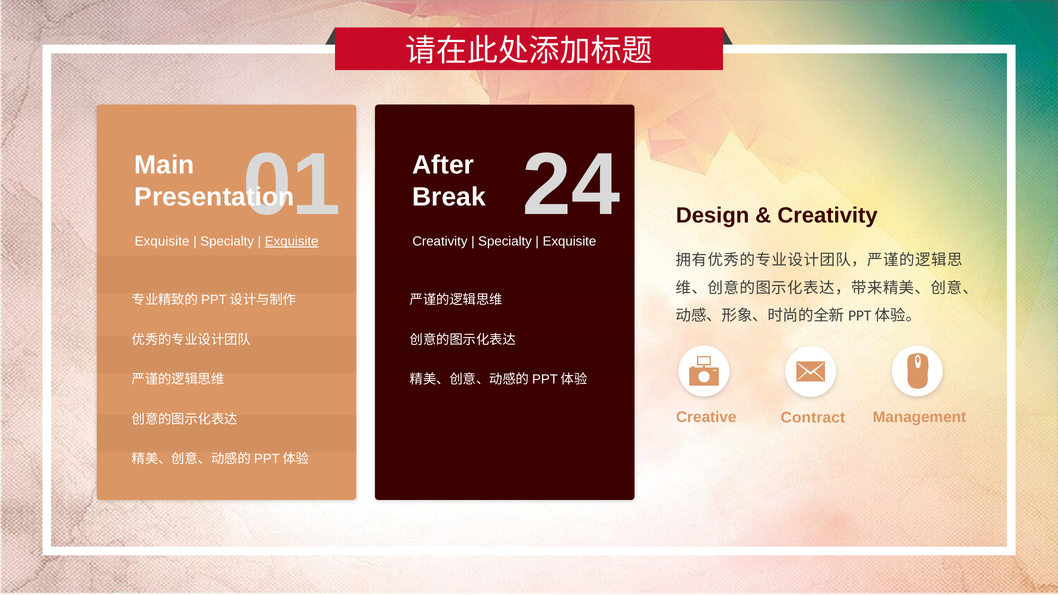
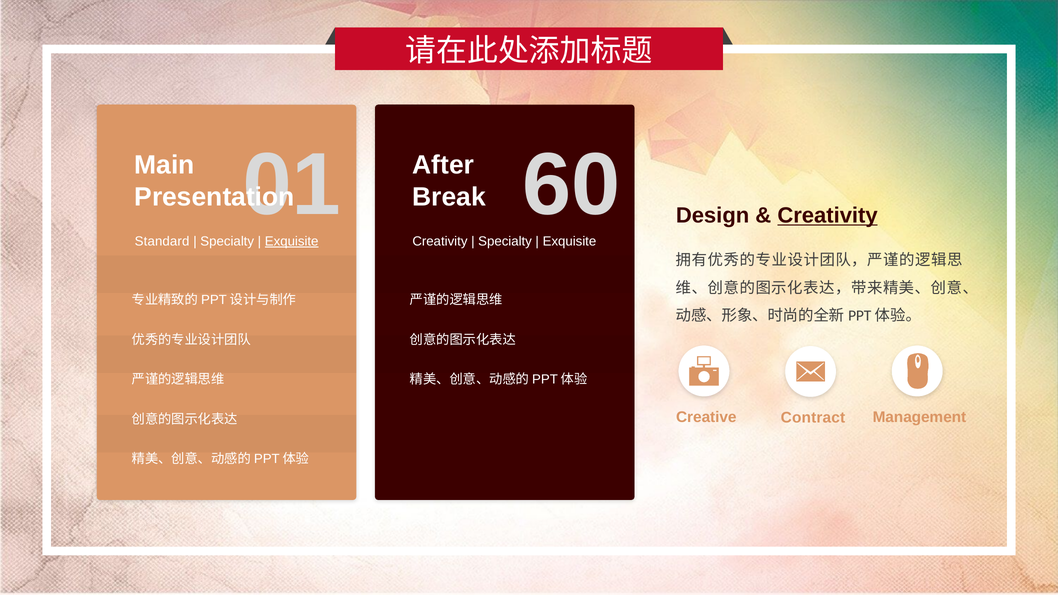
24: 24 -> 60 (571, 185)
Creativity underline: none -> present (828, 216)
Exquisite: Exquisite -> Standard (162, 241)
